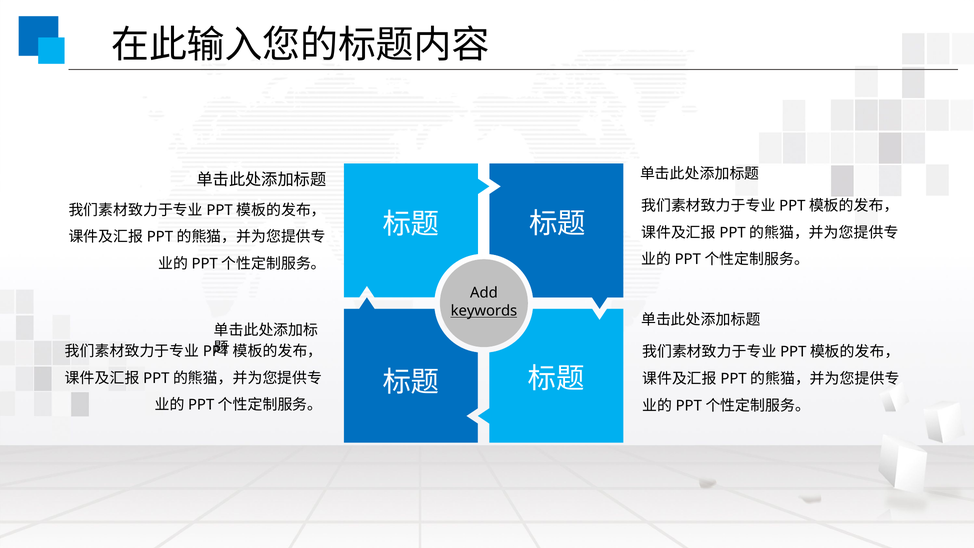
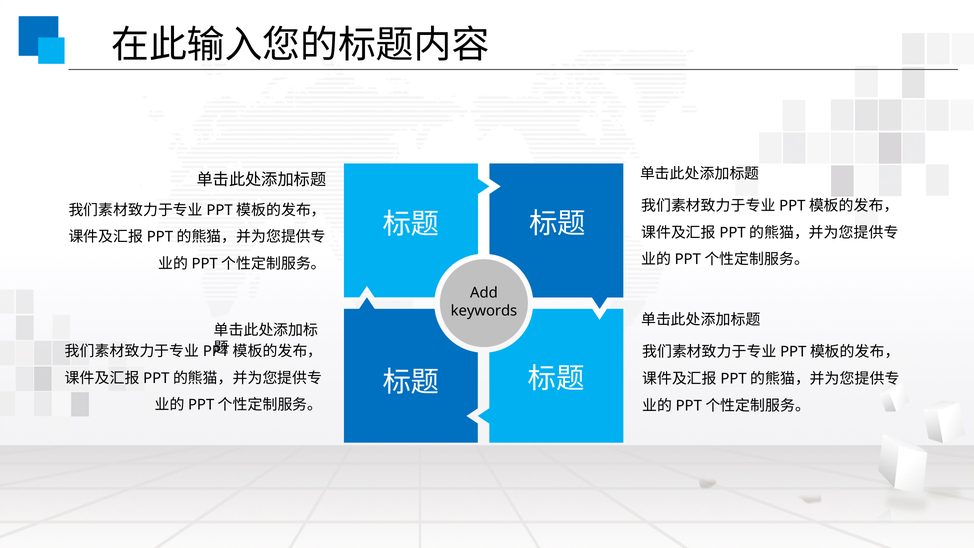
keywords underline: present -> none (484, 311)
